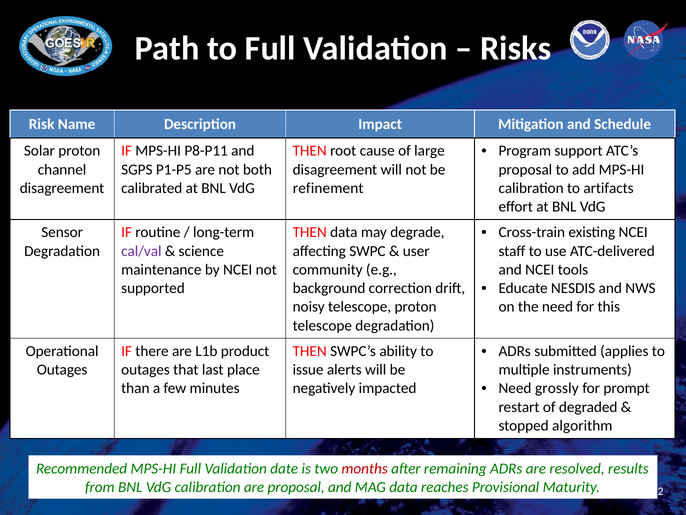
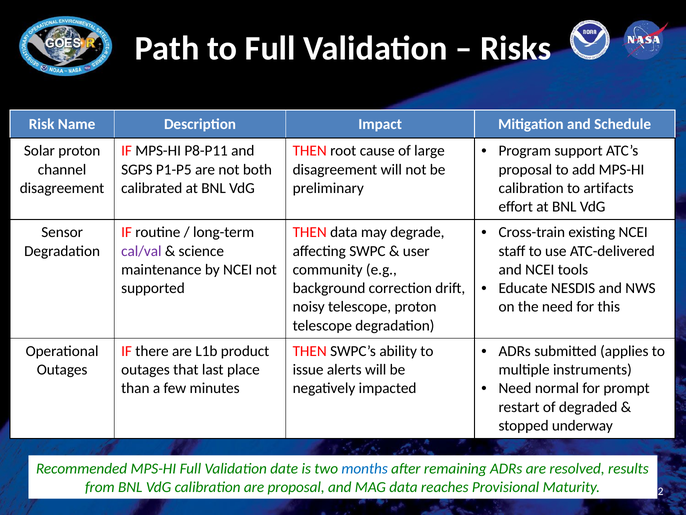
refinement: refinement -> preliminary (328, 188)
grossly: grossly -> normal (557, 388)
algorithm: algorithm -> underway (582, 425)
months colour: red -> blue (365, 468)
